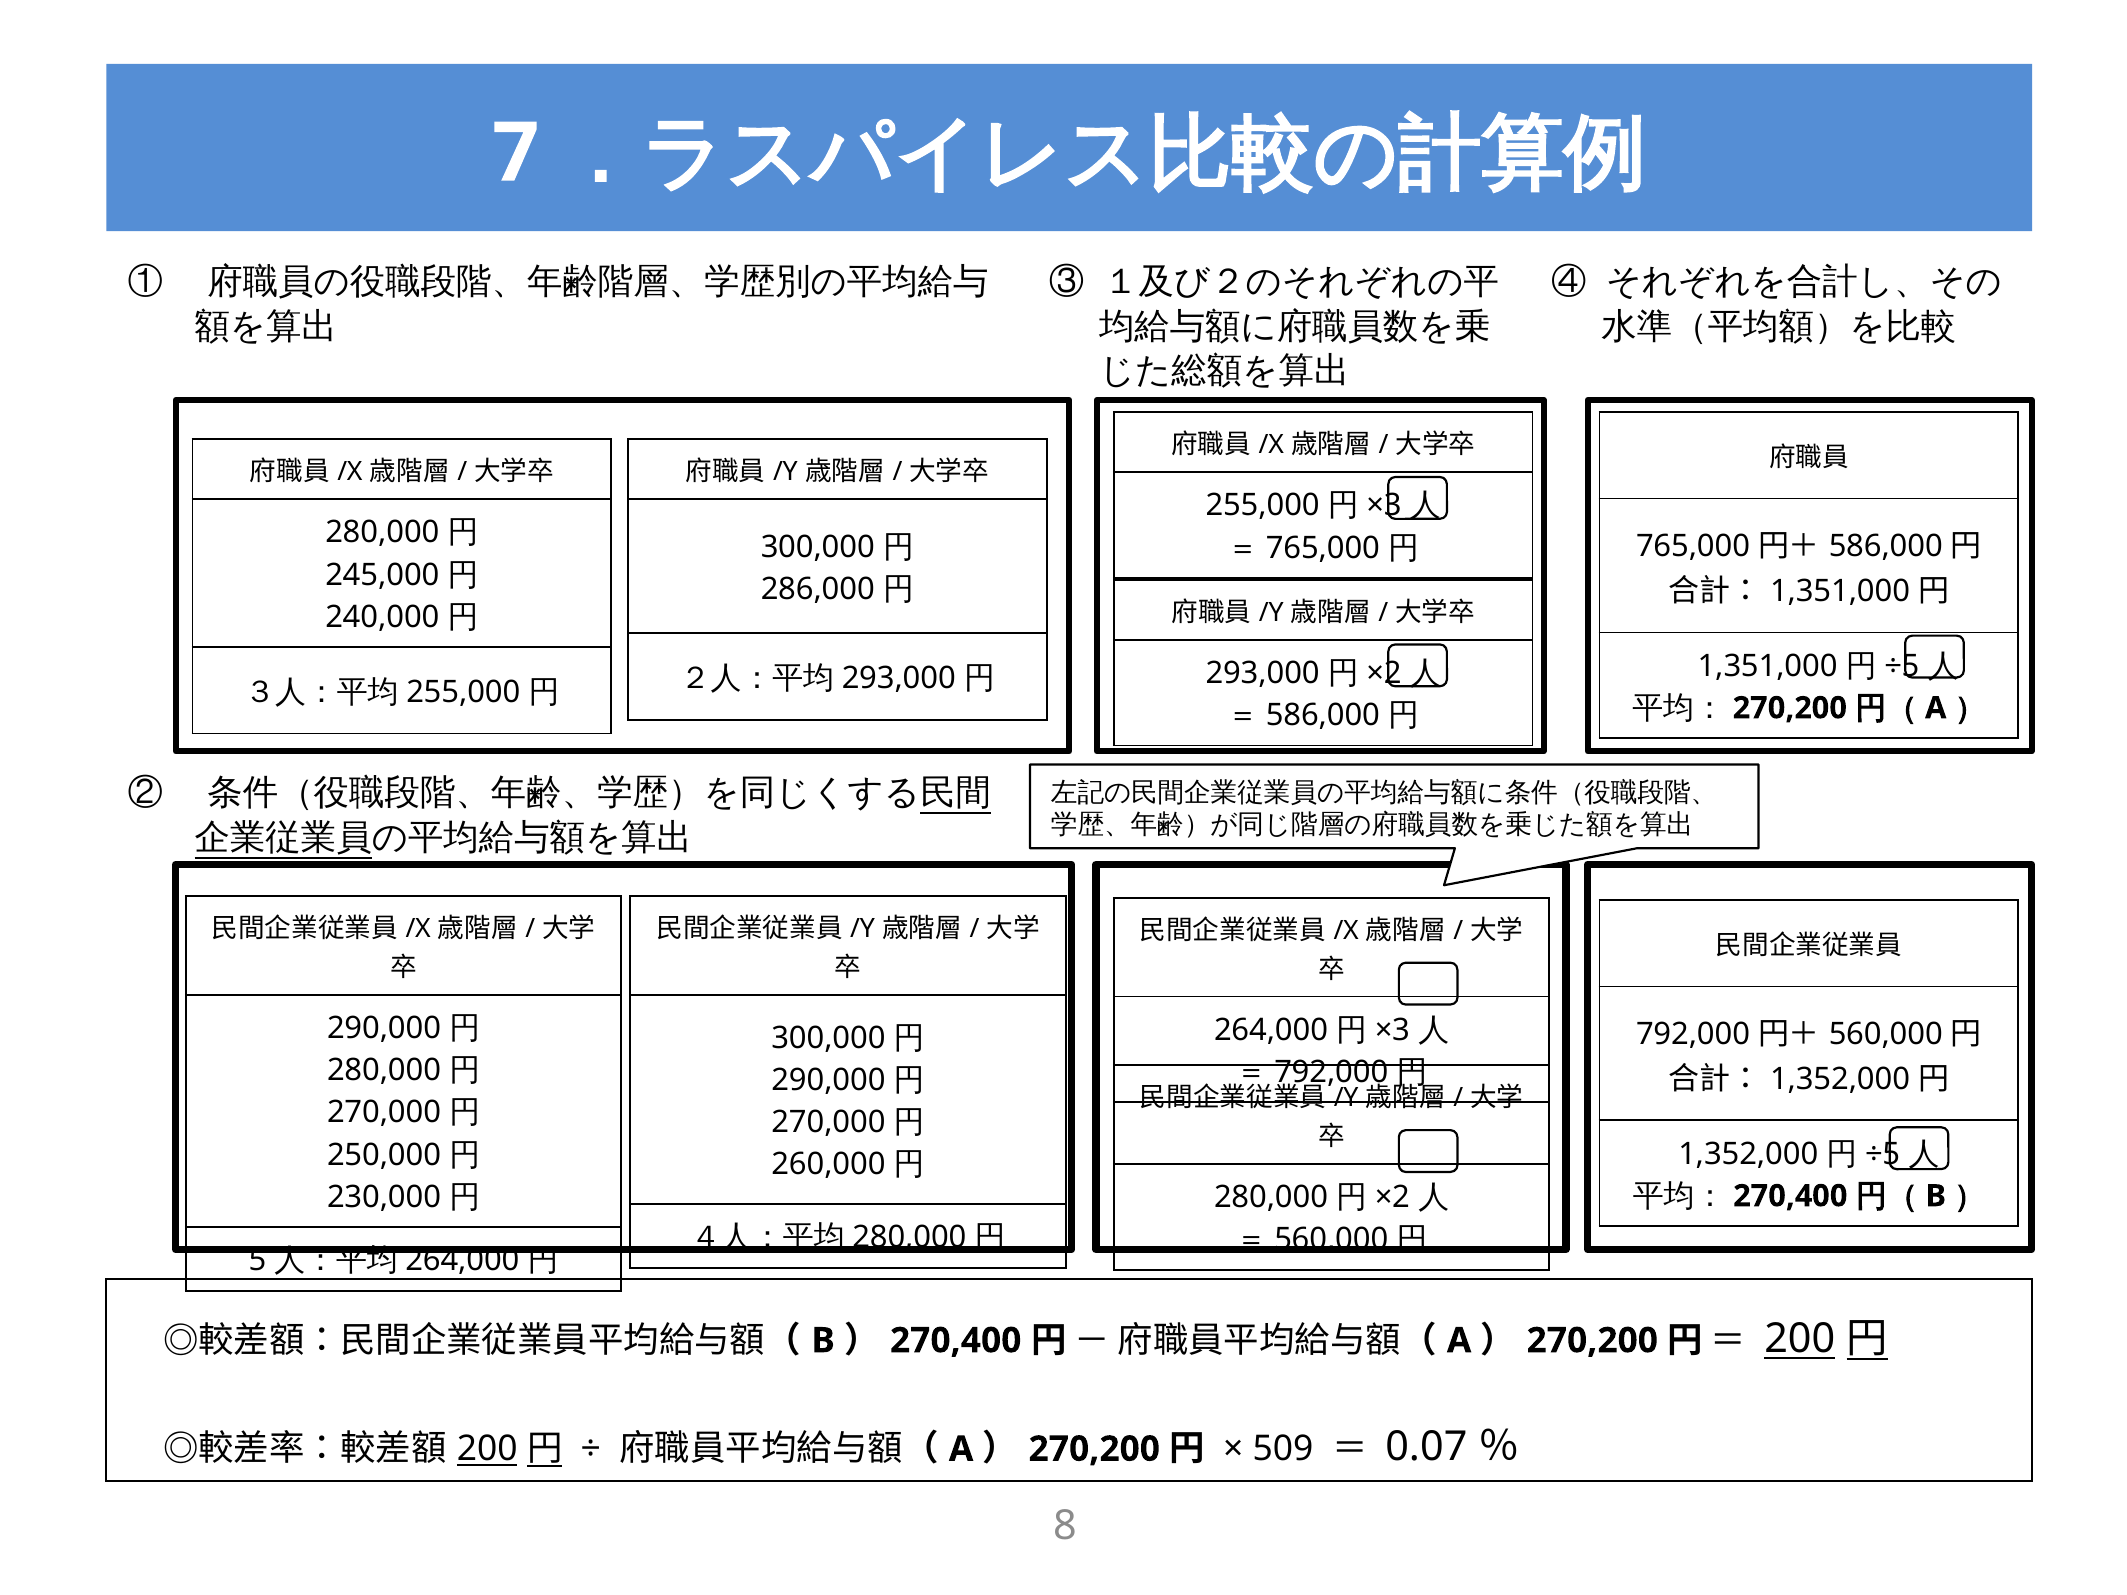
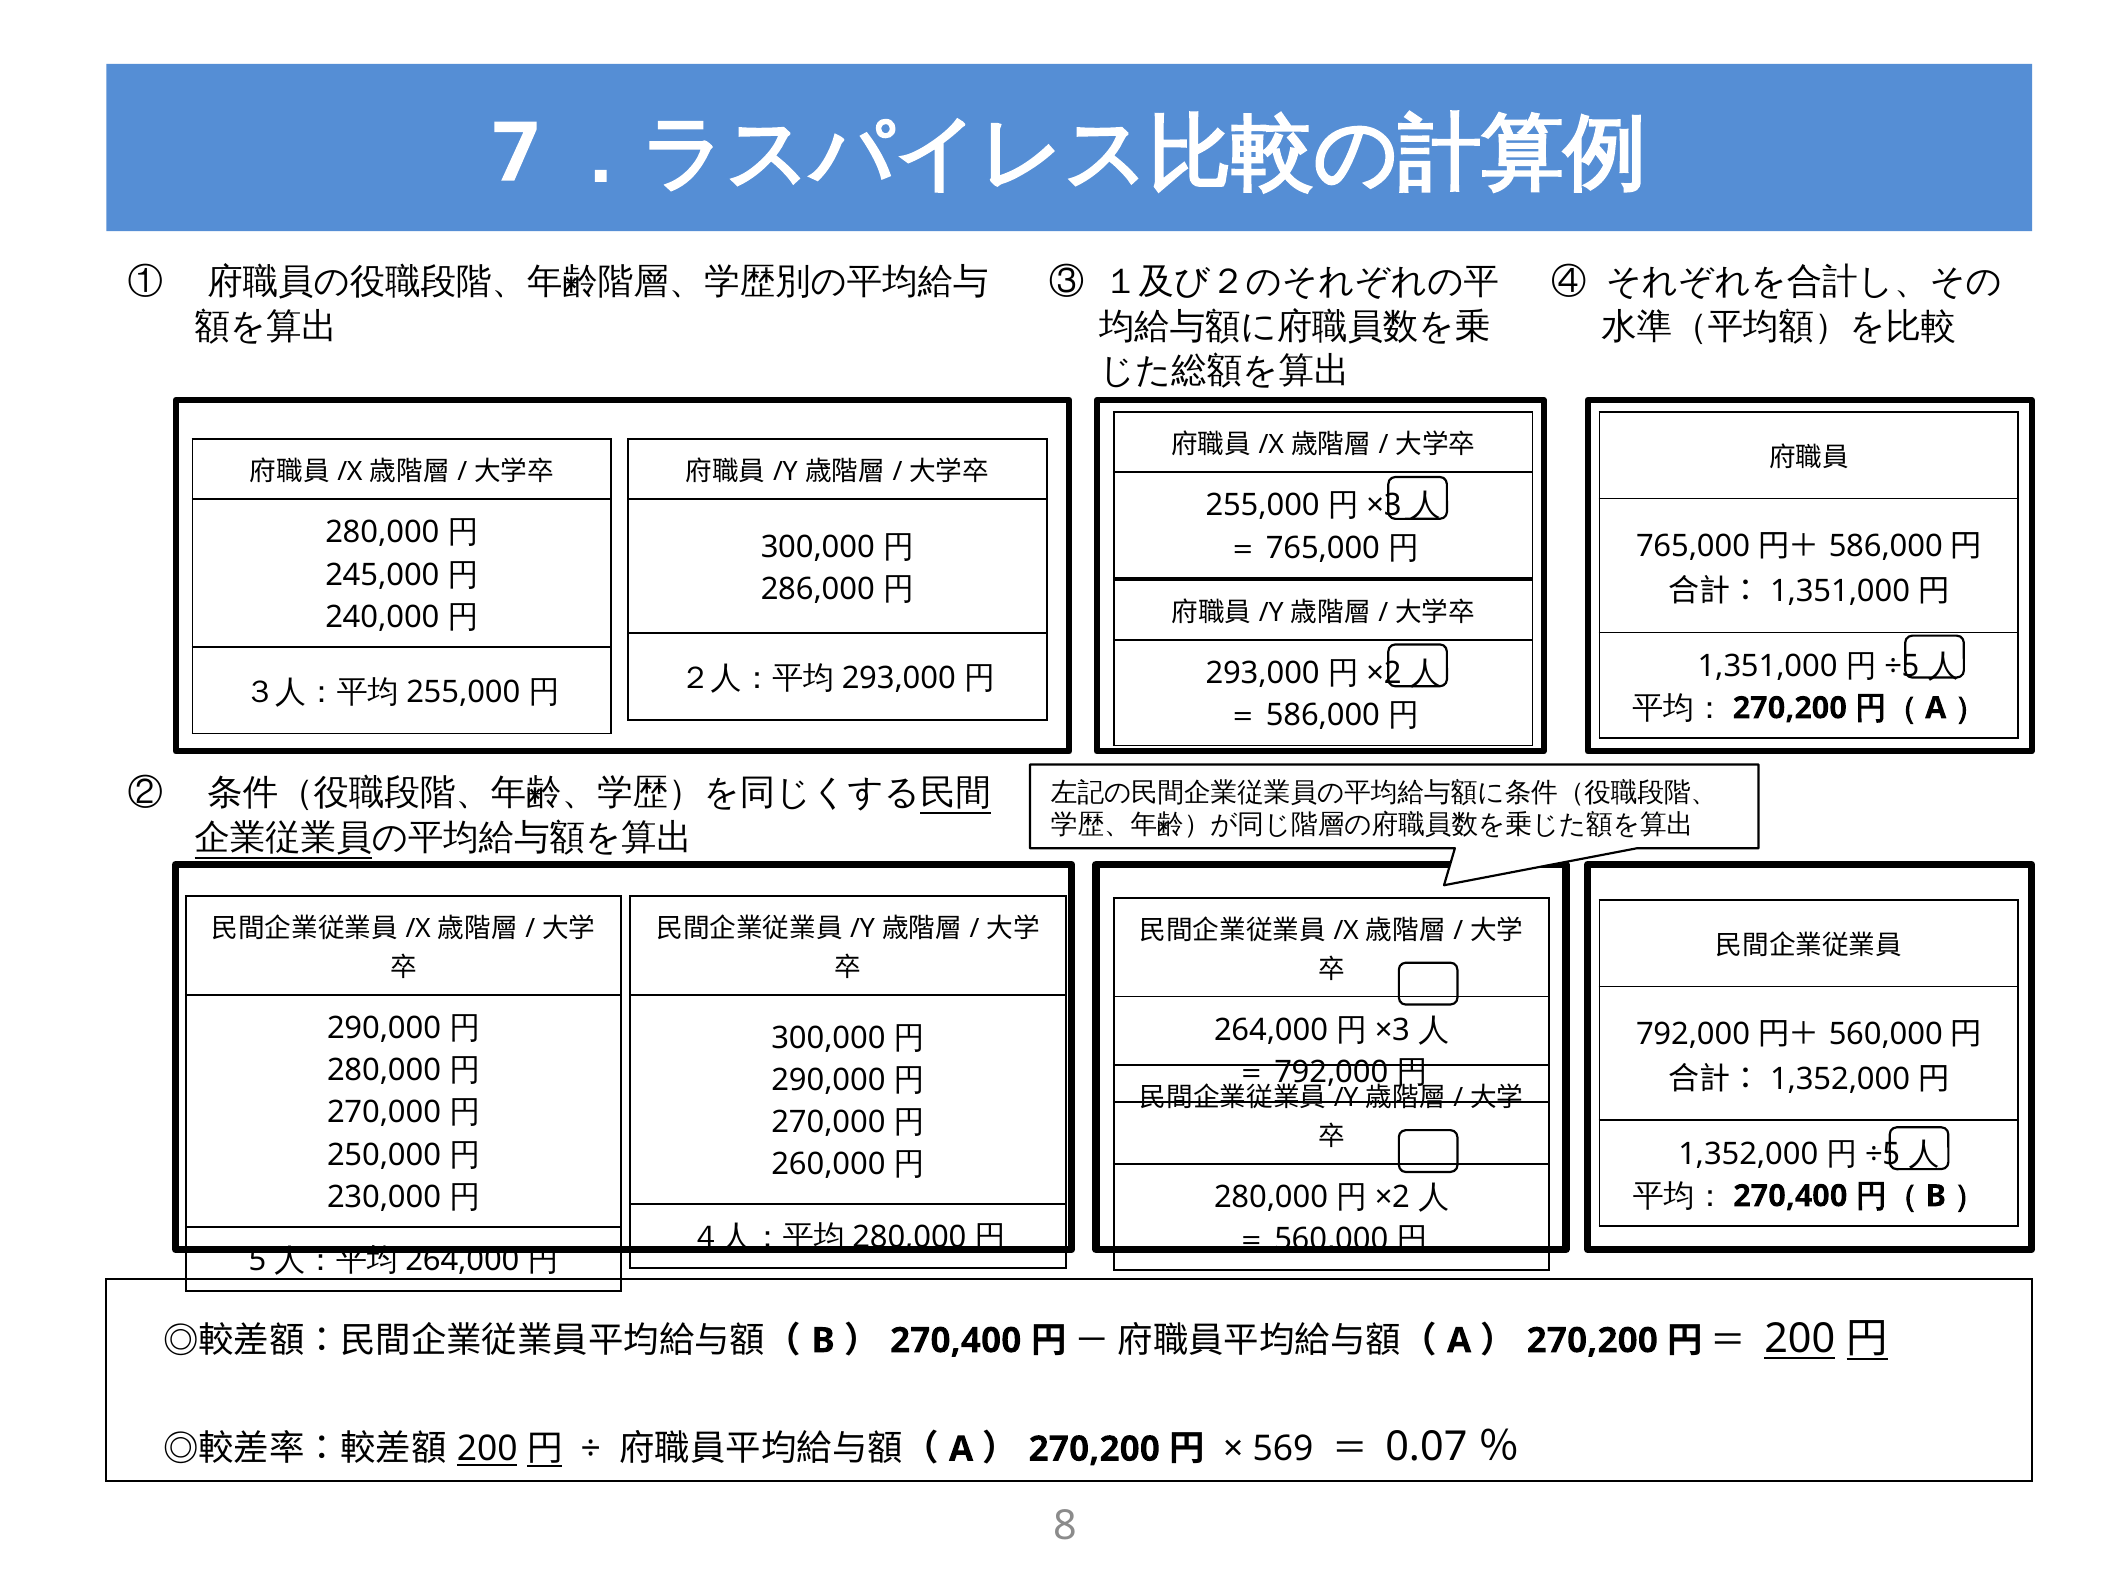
509: 509 -> 569 (1283, 1449)
